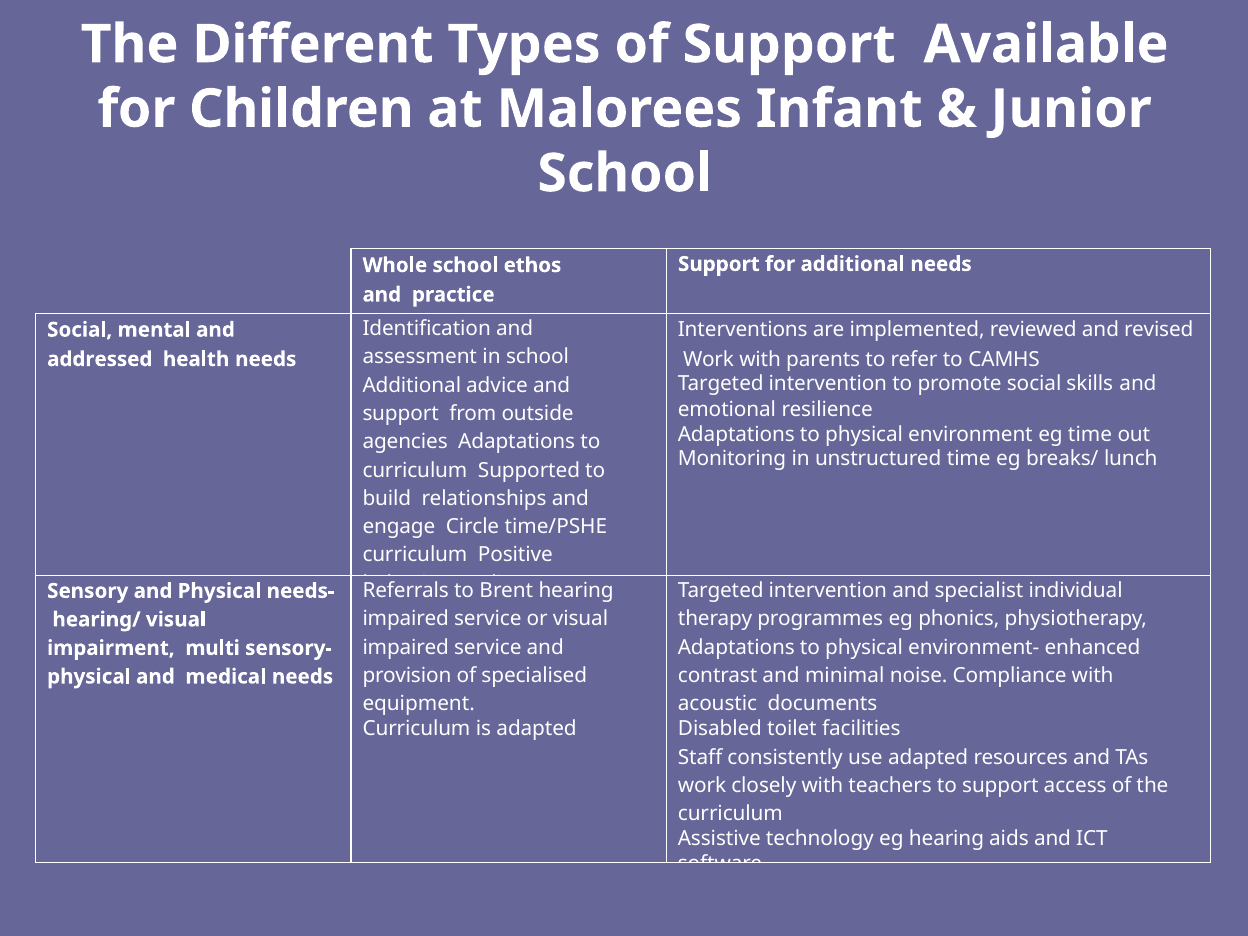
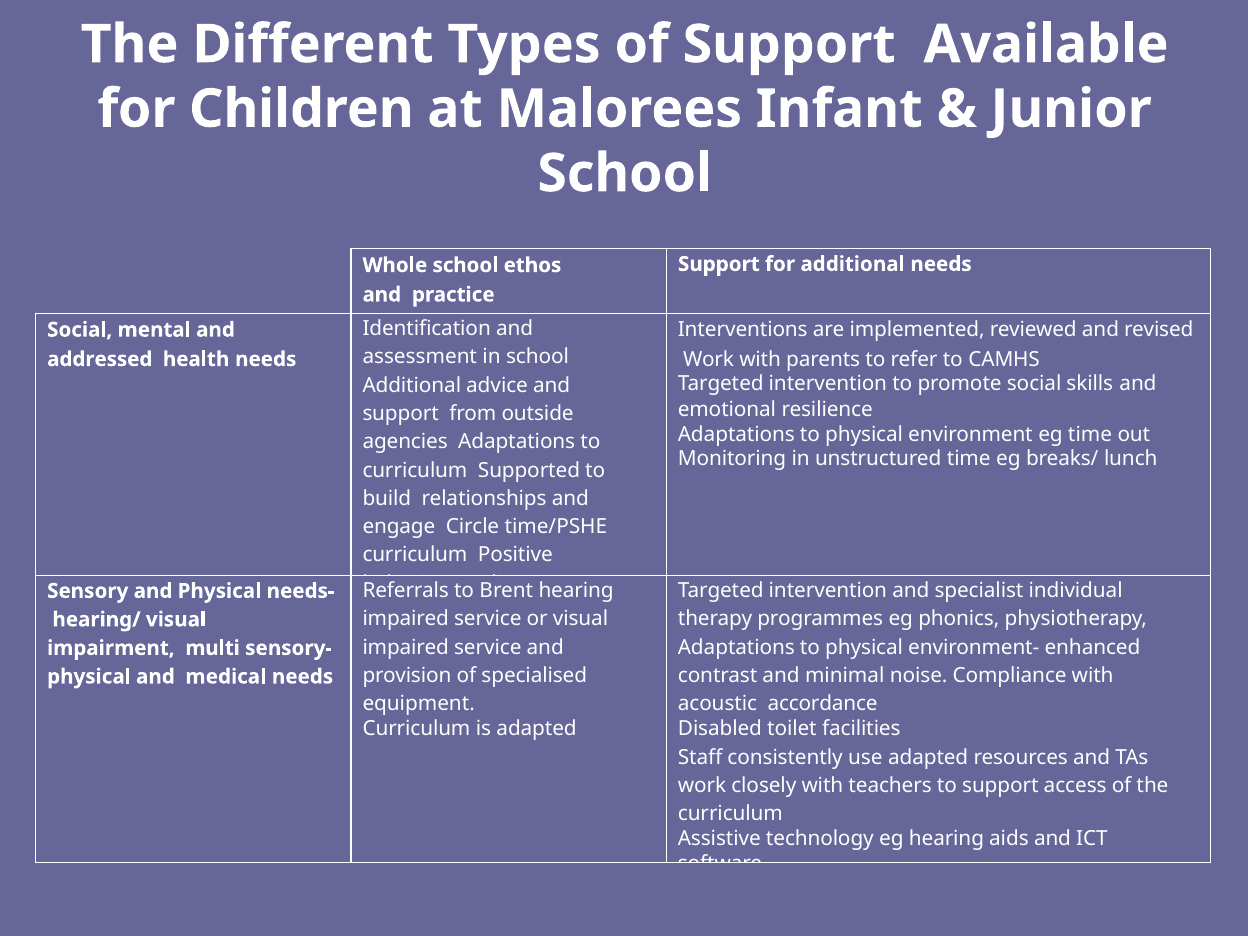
documents: documents -> accordance (823, 704)
